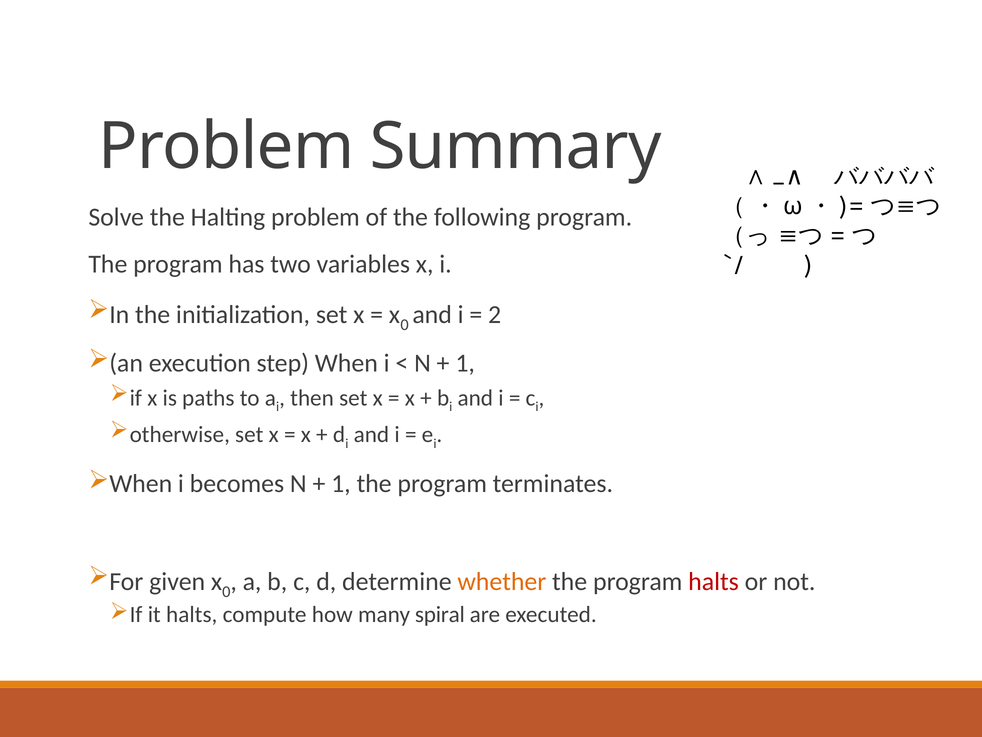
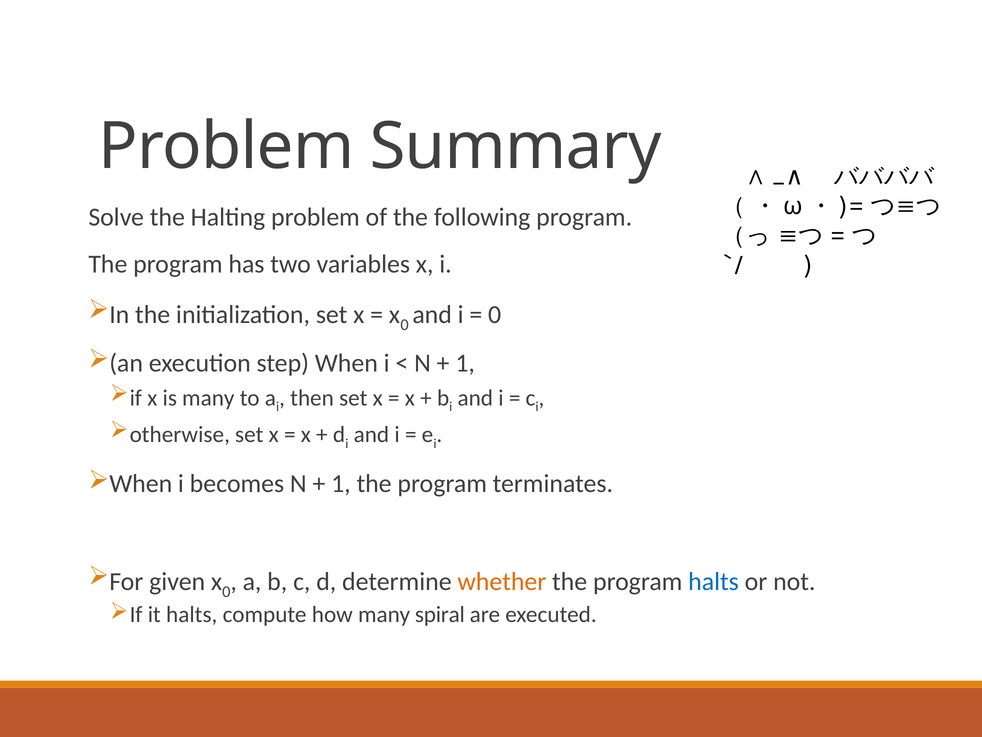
2: 2 -> 0 (495, 315)
is paths: paths -> many (208, 398)
halts colour: red -> blue (714, 581)
